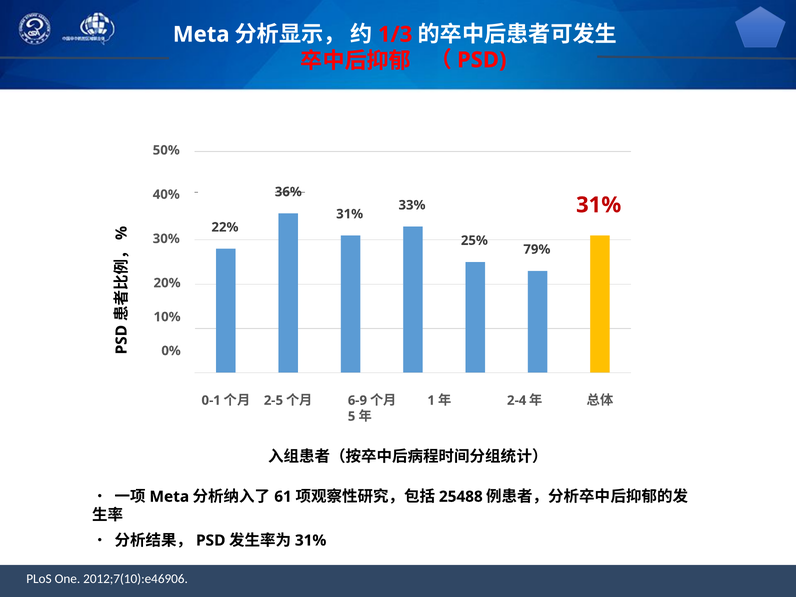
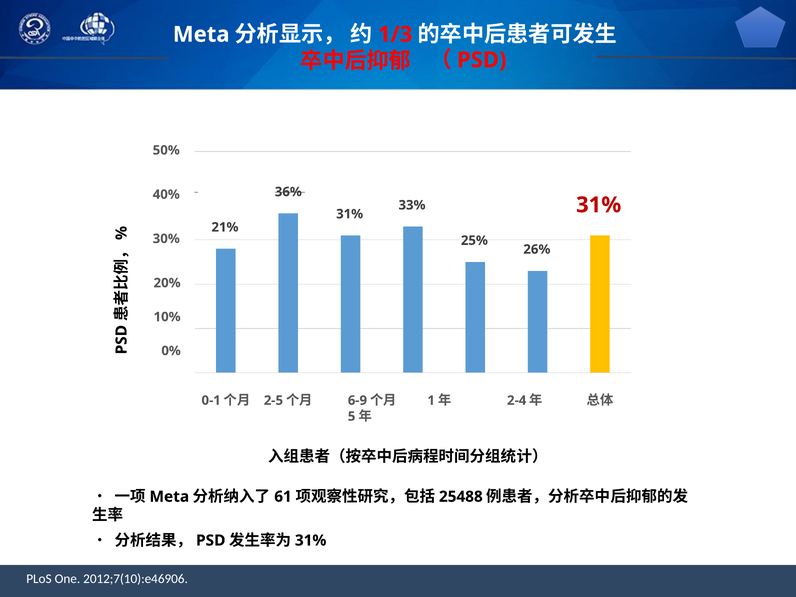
22%: 22% -> 21% (225, 227)
79%: 79% -> 26% (537, 249)
